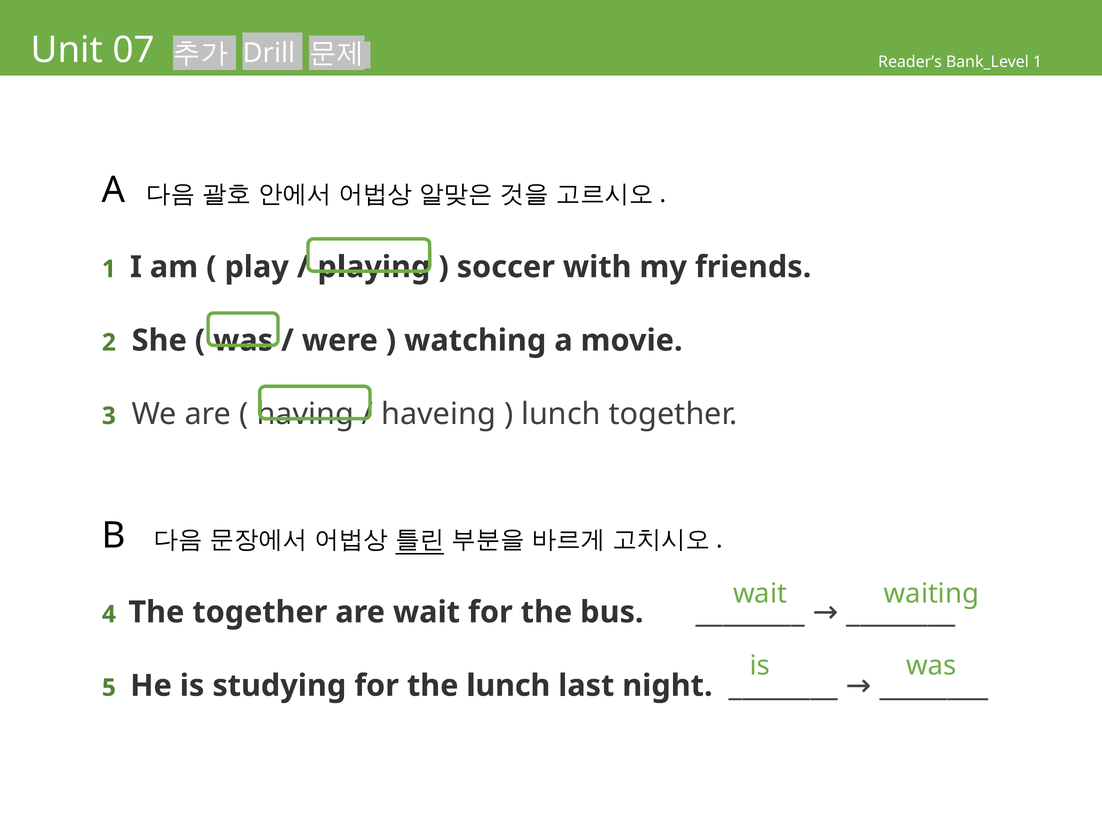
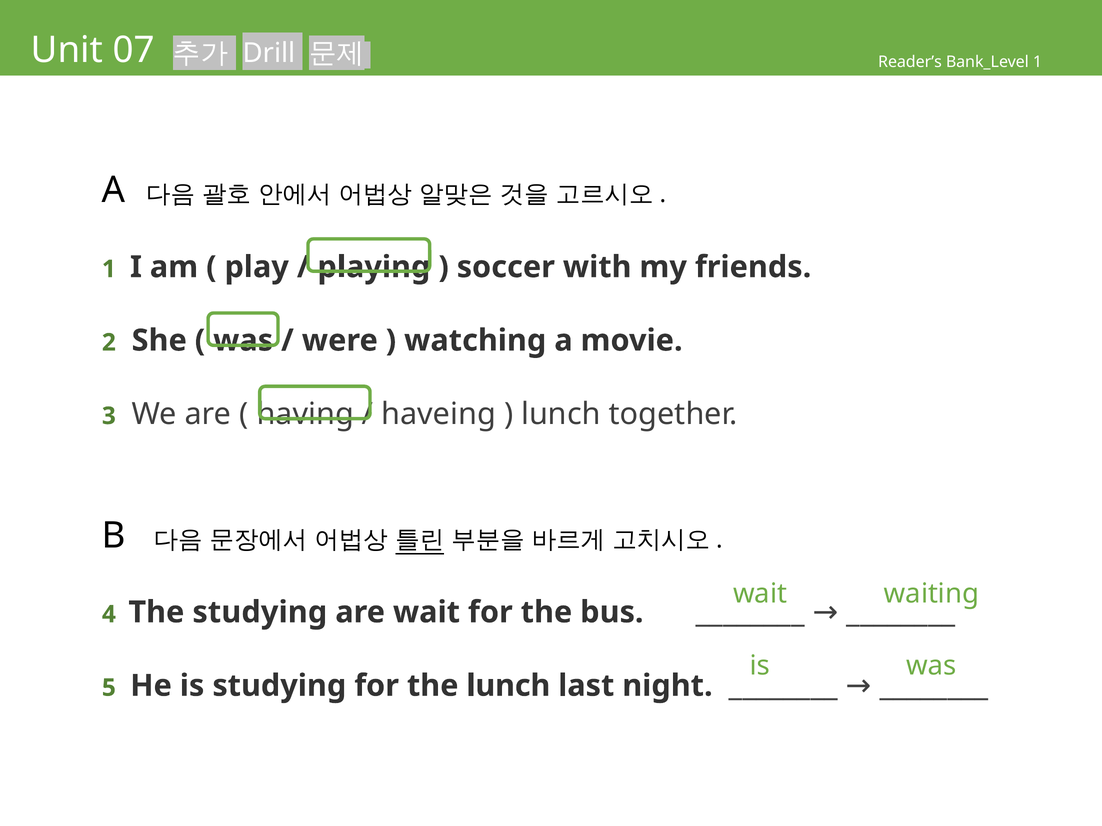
The together: together -> studying (260, 613)
